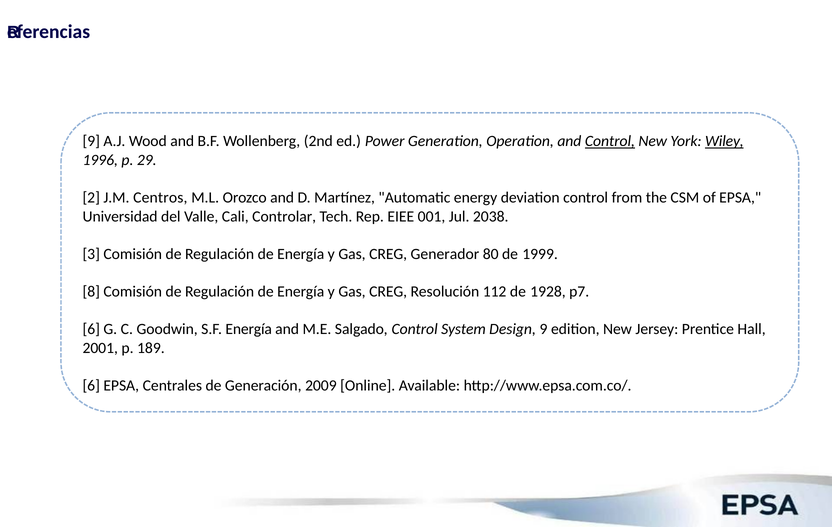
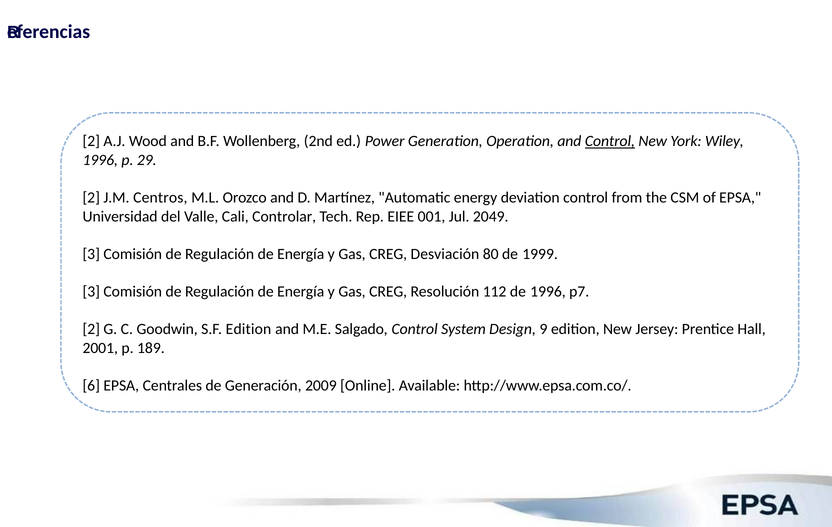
9: 9 -> 2 (91, 141)
Wiley underline: present -> none (724, 141)
2038: 2038 -> 2049 (491, 216)
Generador: Generador -> Desviación (445, 254)
8: 8 -> 3 (91, 291)
de 1928: 1928 -> 1996 (548, 291)
6: 6 -> 2 (91, 329)
S.F Energía: Energía -> Edition (249, 329)
